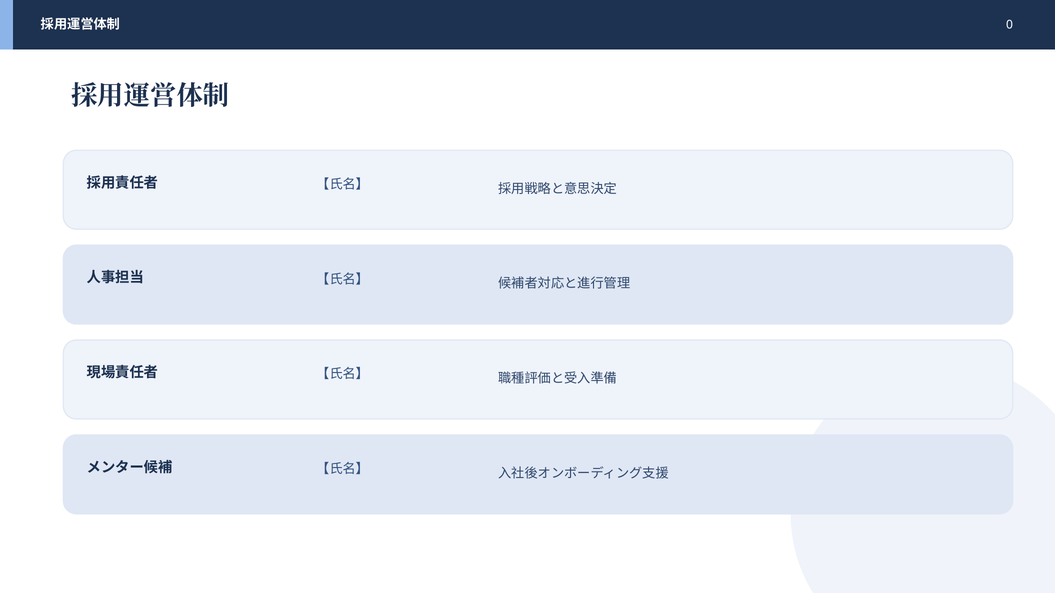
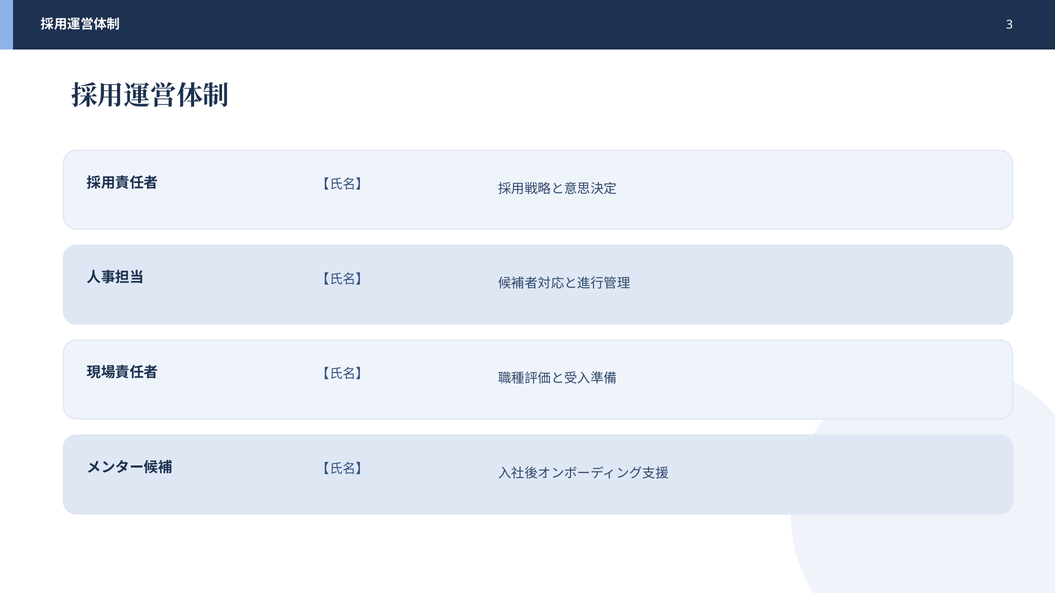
0: 0 -> 3 (1010, 25)
